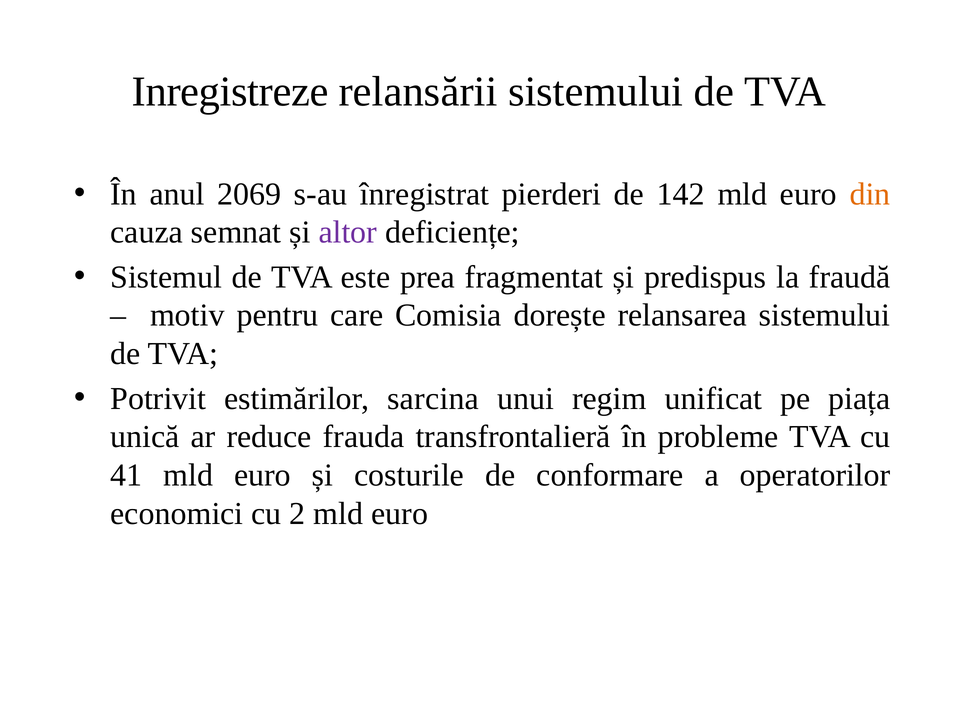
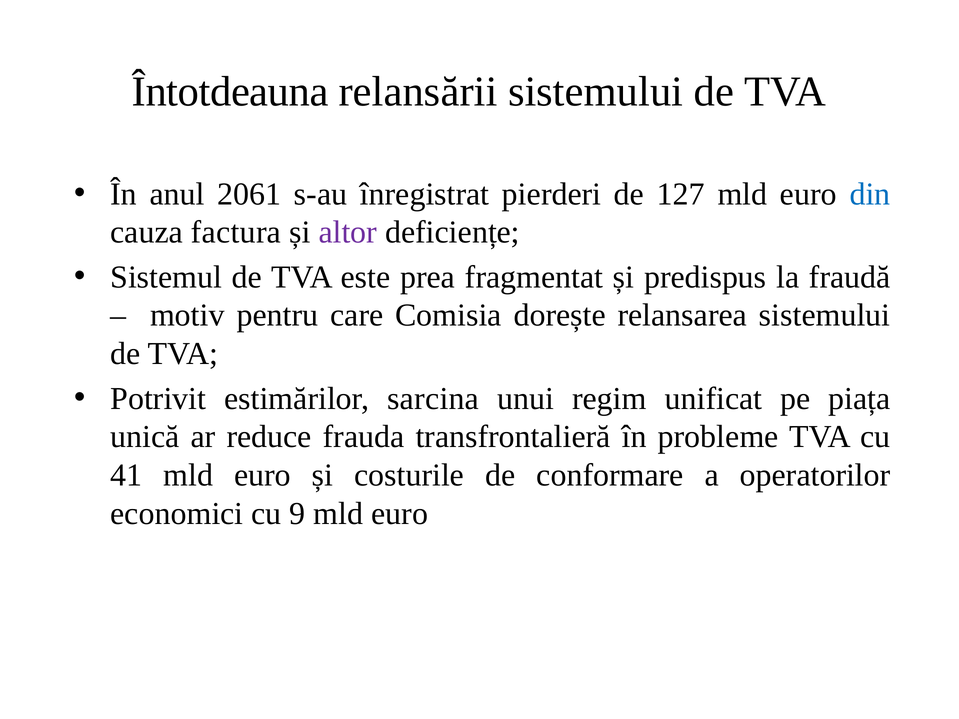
Inregistreze: Inregistreze -> Întotdeauna (230, 92)
2069: 2069 -> 2061 (249, 194)
142: 142 -> 127 (681, 194)
din colour: orange -> blue (870, 194)
semnat: semnat -> factura (236, 232)
2: 2 -> 9 (297, 514)
